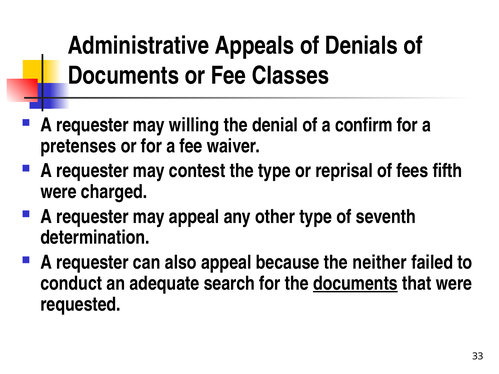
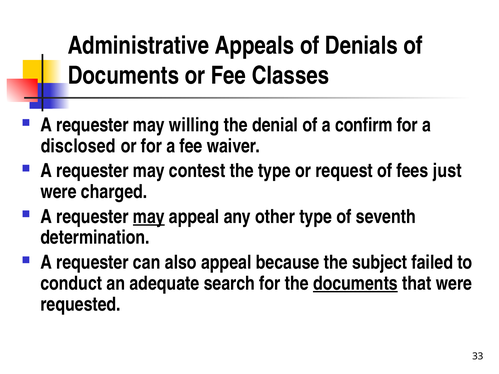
pretenses: pretenses -> disclosed (78, 146)
reprisal: reprisal -> request (344, 171)
fifth: fifth -> just (447, 171)
may underline: none -> present (149, 217)
neither: neither -> subject (380, 263)
